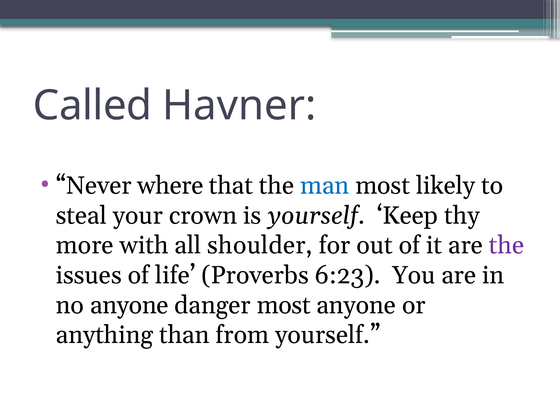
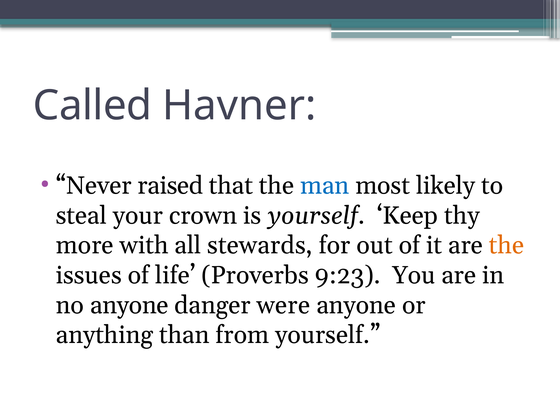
where: where -> raised (170, 186)
shoulder: shoulder -> stewards (260, 245)
the colour: purple -> orange (506, 245)
6:23: 6:23 -> 9:23 (348, 275)
danger most: most -> were (283, 305)
